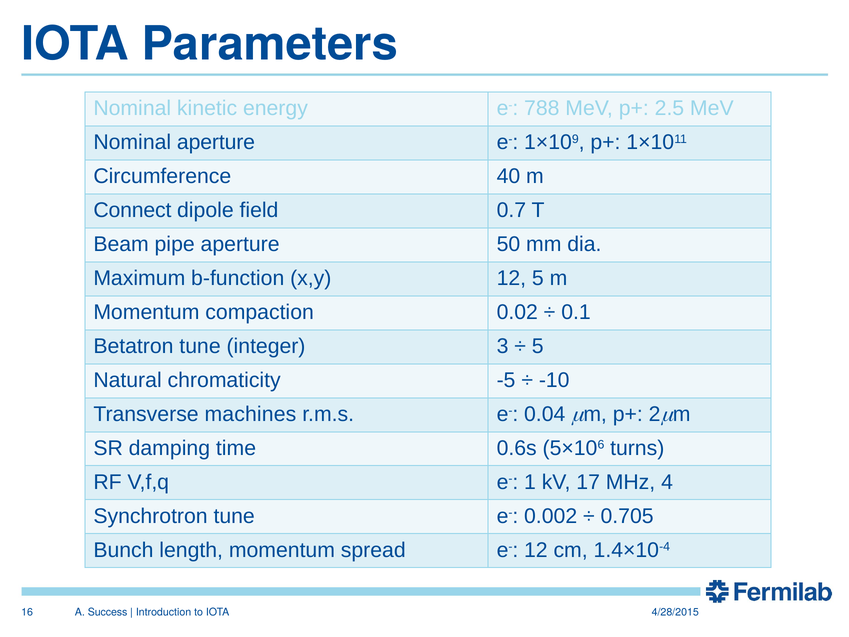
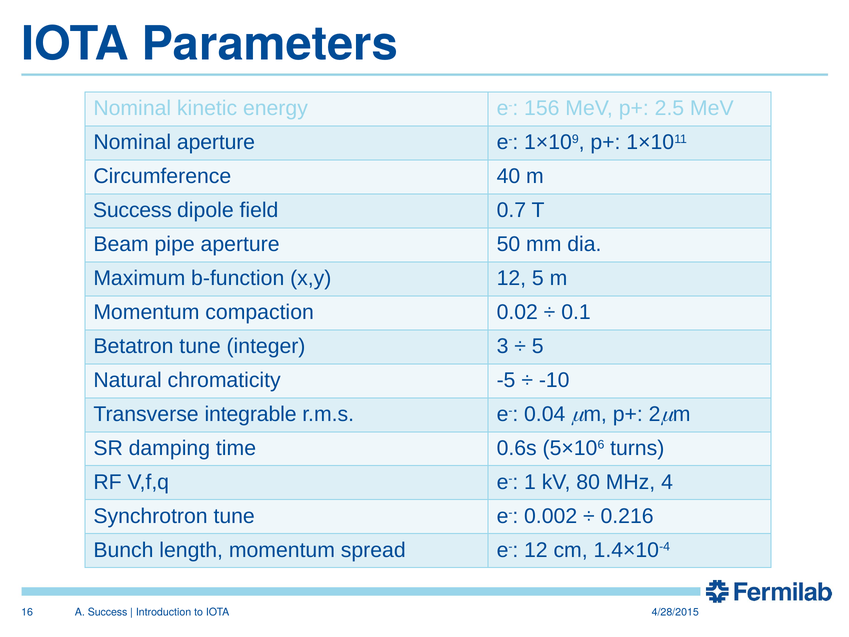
788: 788 -> 156 (542, 108)
Connect: Connect -> Success (132, 210)
machines: machines -> integrable (251, 414)
17: 17 -> 80 (588, 482)
0.705: 0.705 -> 0.216 (627, 516)
